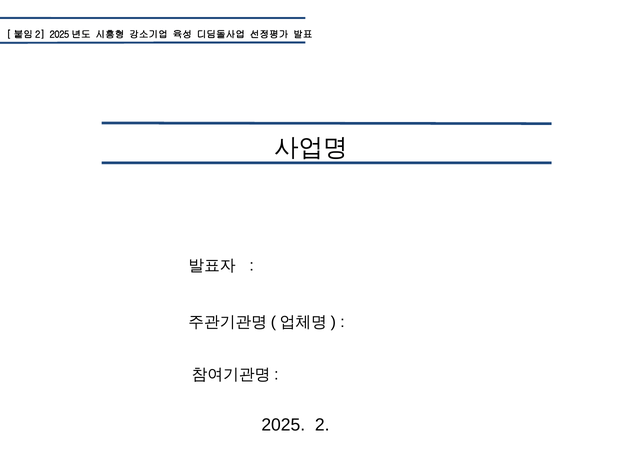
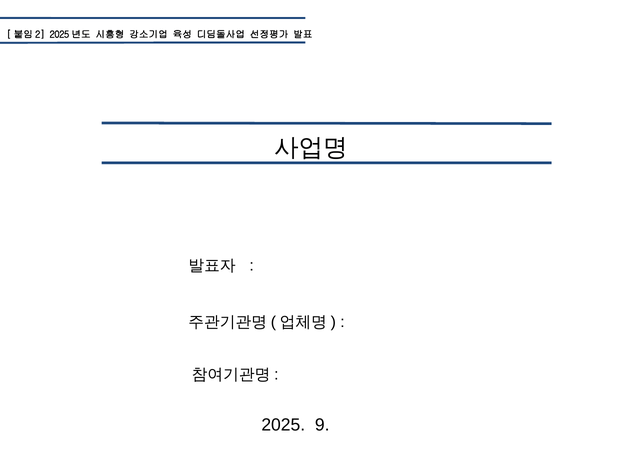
2: 2 -> 9 (322, 425)
